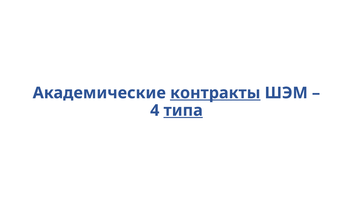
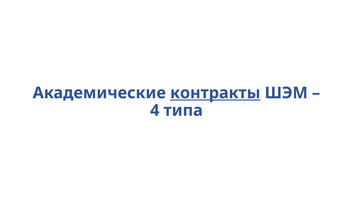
типа underline: present -> none (183, 110)
